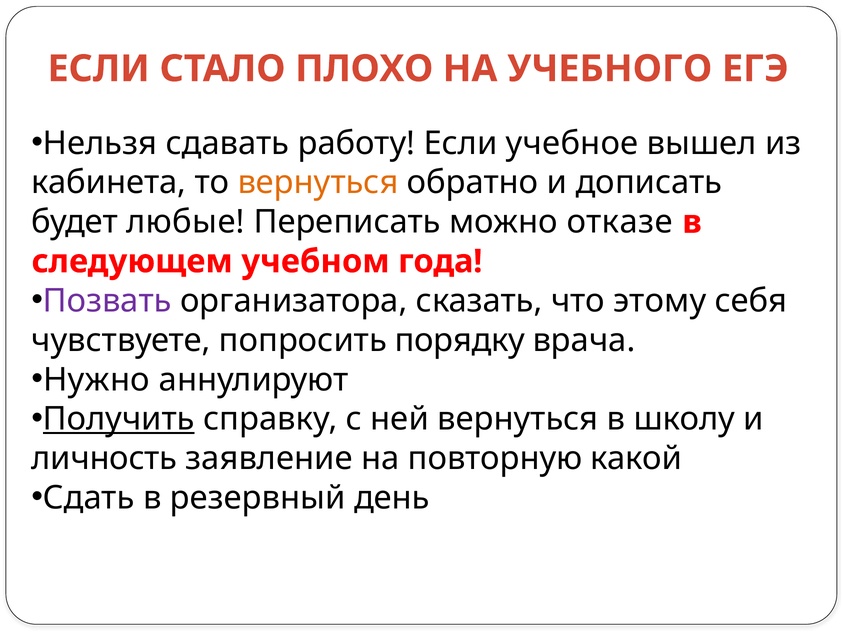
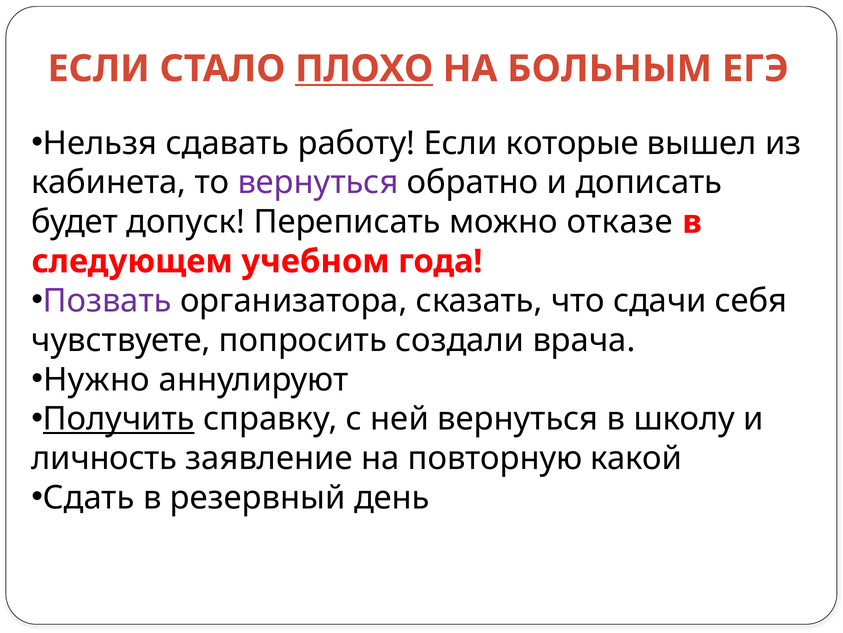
ПЛОХО underline: none -> present (364, 69)
УЧЕБНОГО: УЧЕБНОГО -> БОЛЬНЫМ (610, 69)
учебное: учебное -> которые (572, 143)
вернуться colour: orange -> purple (318, 182)
любые: любые -> допуск (186, 222)
этому: этому -> сдачи (660, 300)
порядку: порядку -> создали (460, 340)
